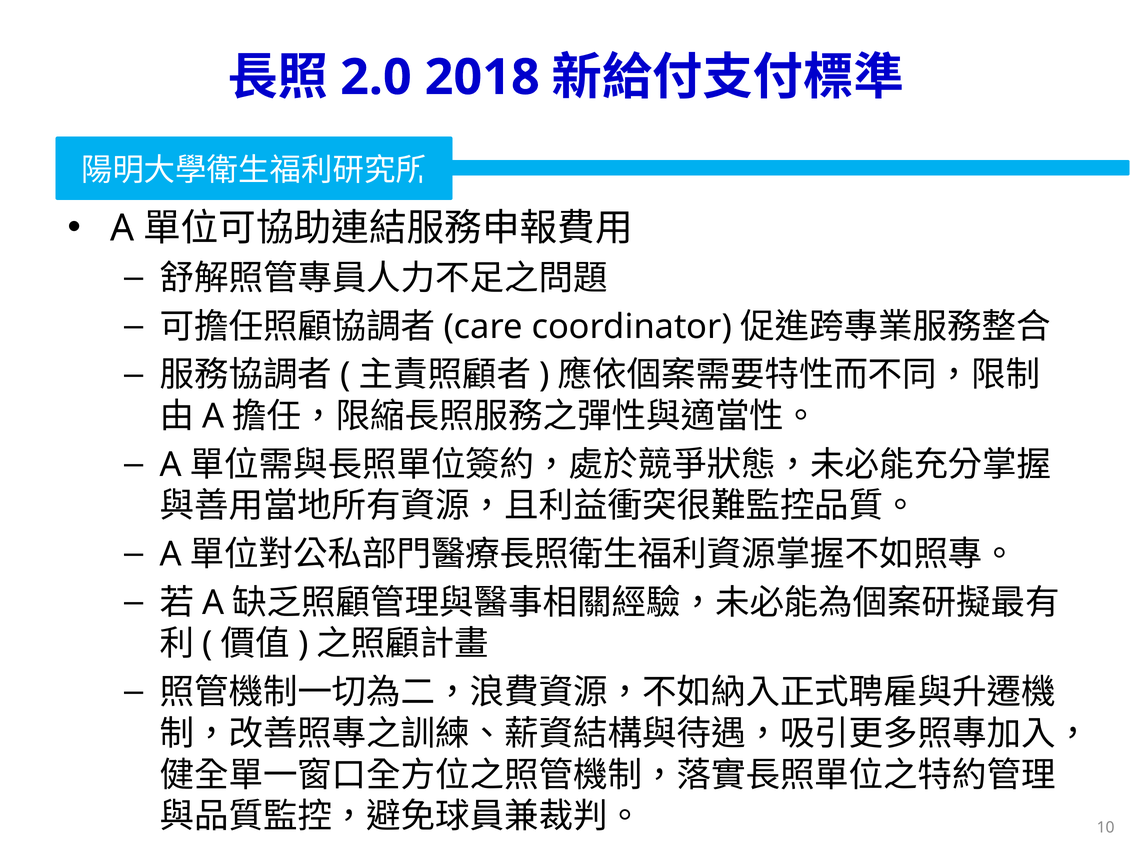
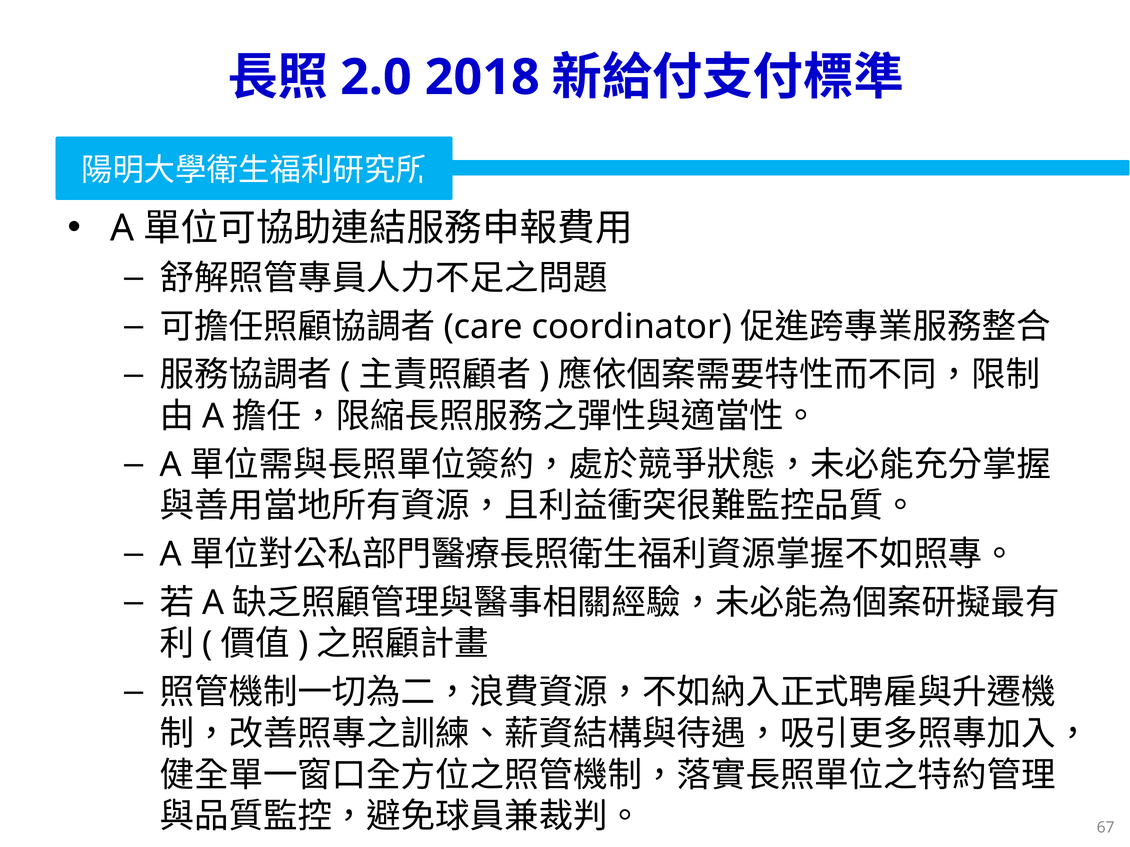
10: 10 -> 67 (1106, 828)
